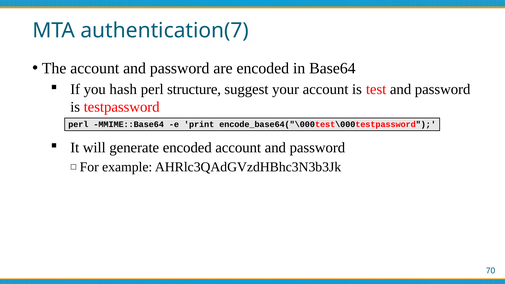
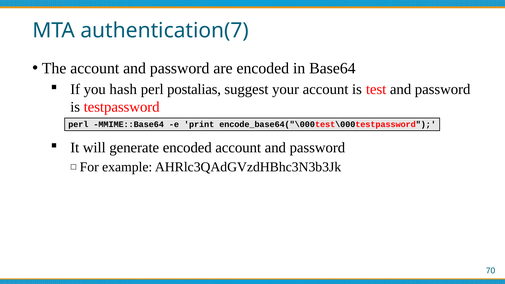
structure: structure -> postalias (194, 89)
